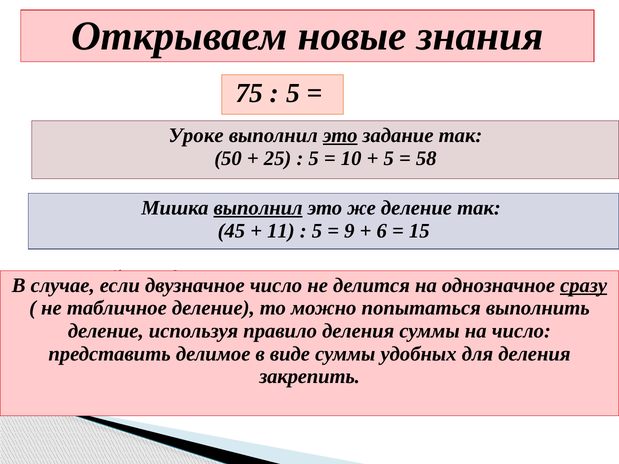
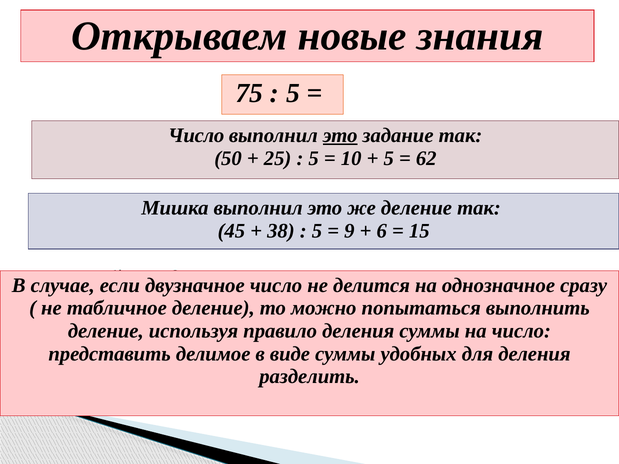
Уроке: Уроке -> Число (196, 136)
58: 58 -> 62 (426, 158)
выполнил underline: present -> none (258, 208)
11: 11 -> 38 (281, 231)
сразу underline: present -> none (584, 285)
закрепить: закрепить -> разделить (310, 377)
